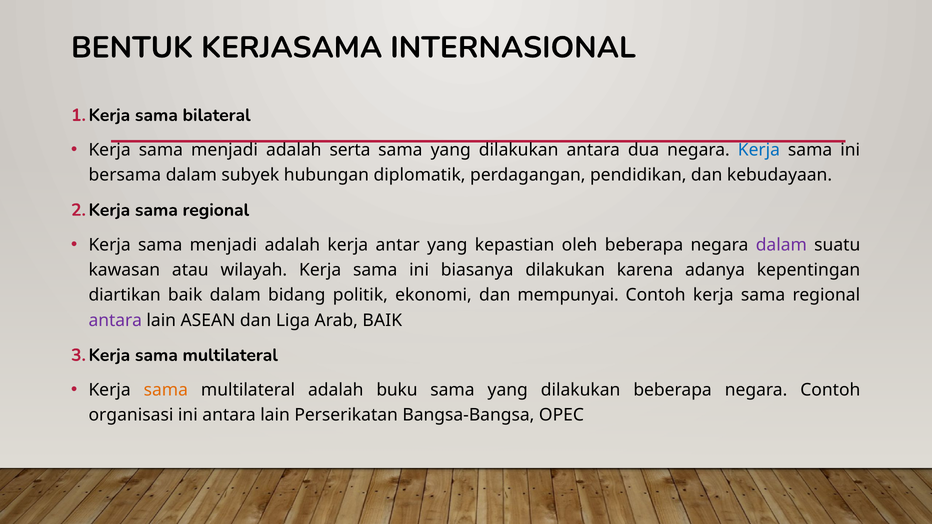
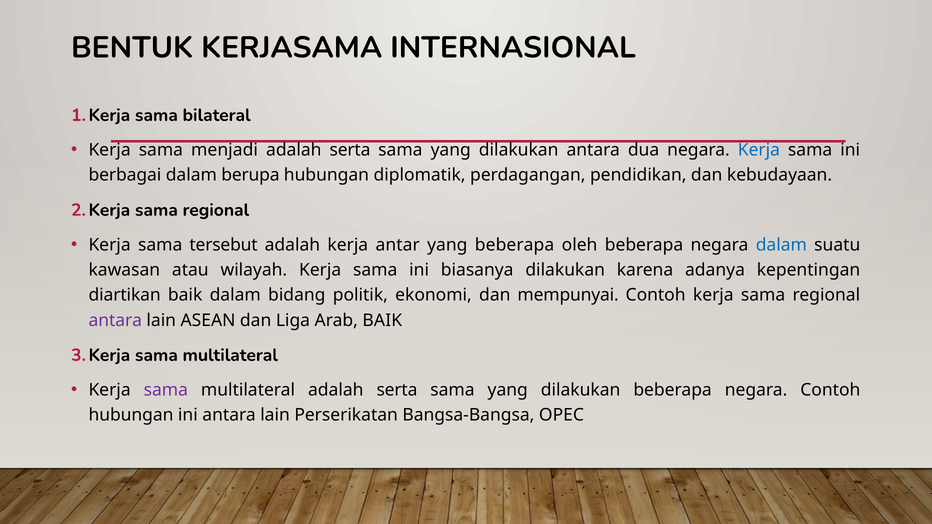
bersama: bersama -> berbagai (125, 175)
subyek: subyek -> berupa (250, 175)
menjadi: menjadi -> tersebut (224, 245)
yang kepastian: kepastian -> beberapa (515, 245)
dalam colour: purple -> blue (781, 245)
sama colour: orange -> purple (166, 390)
multilateral adalah buku: buku -> serta (397, 390)
organisasi: organisasi -> hubungan (131, 415)
